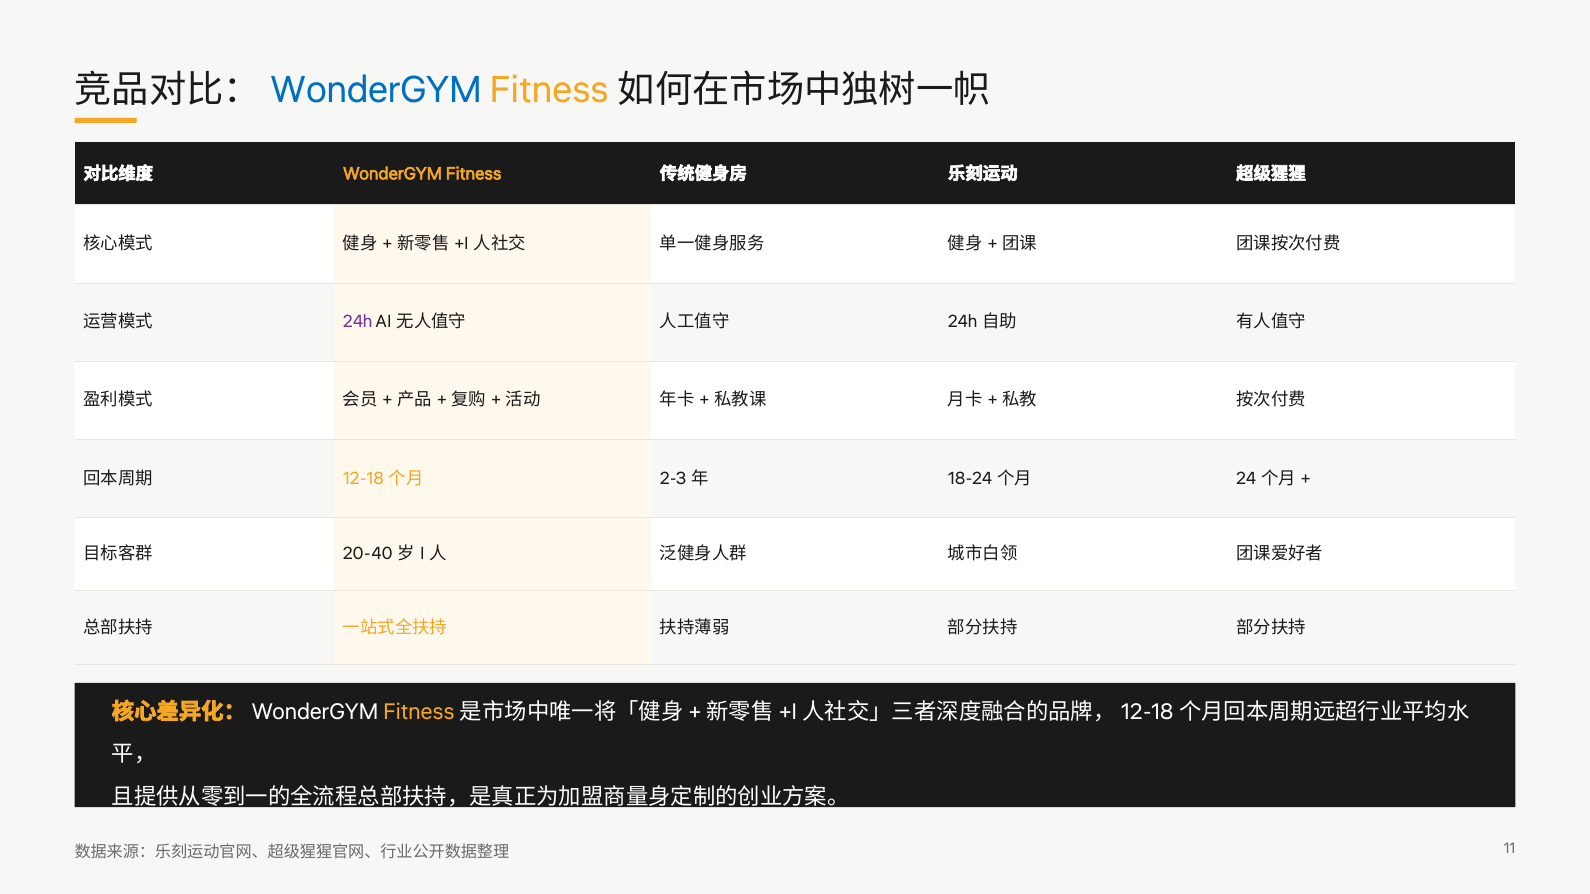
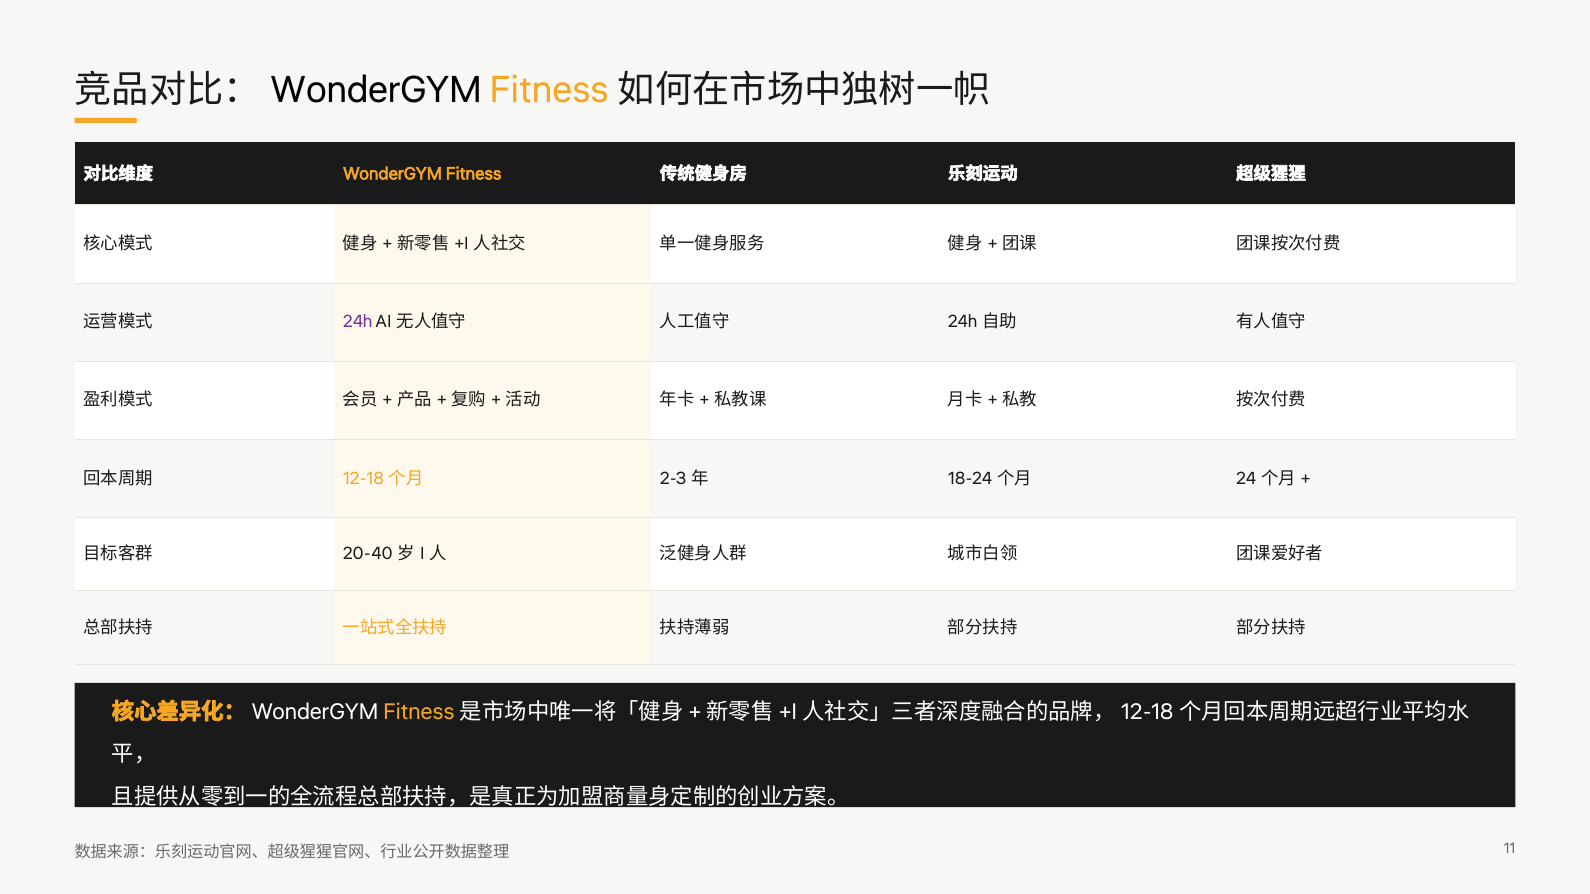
WonderGYM colour: blue -> black (376, 90)
